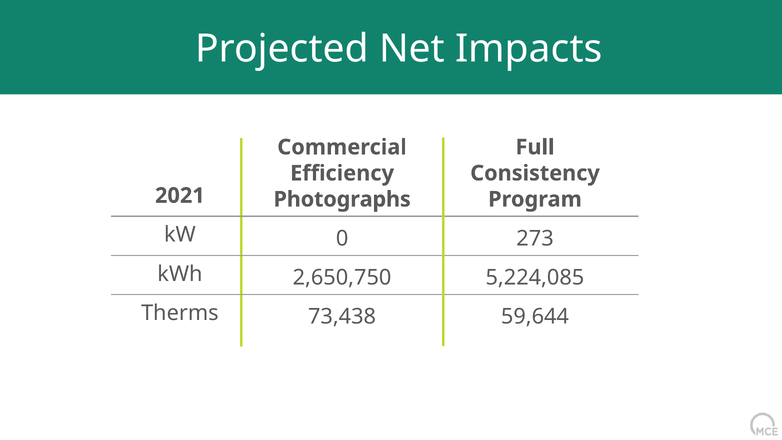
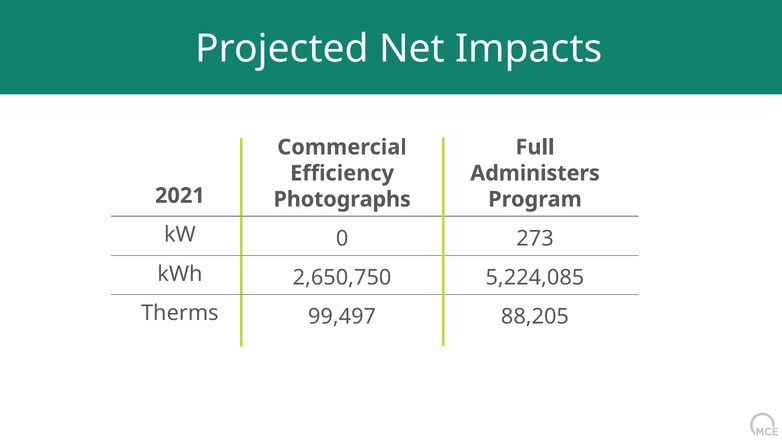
Consistency: Consistency -> Administers (535, 173)
73,438: 73,438 -> 99,497 (342, 317)
59,644: 59,644 -> 88,205 (535, 317)
